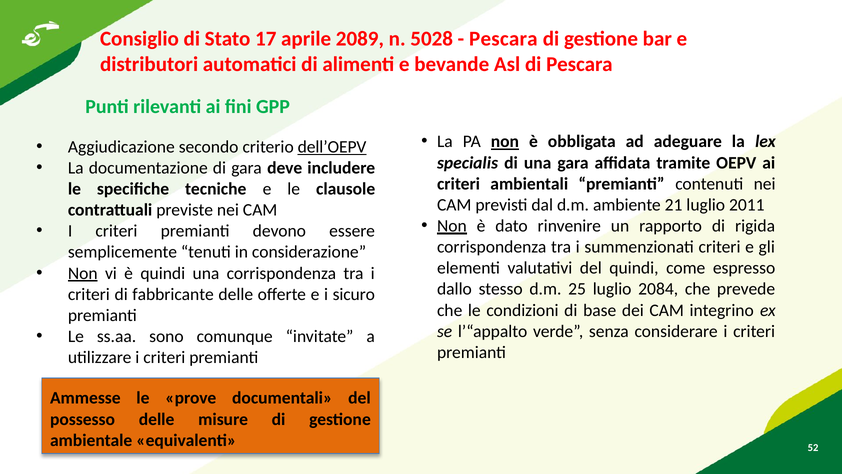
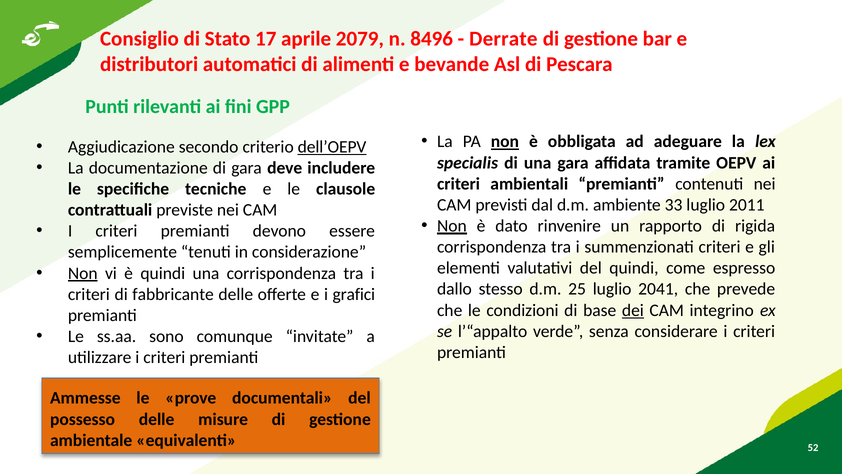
2089: 2089 -> 2079 (360, 39)
5028: 5028 -> 8496 (432, 39)
Pescara: Pescara -> Derrate (503, 39)
21: 21 -> 33 (674, 205)
2084: 2084 -> 2041 (658, 289)
sicuro: sicuro -> grafici (354, 294)
dei underline: none -> present (633, 310)
